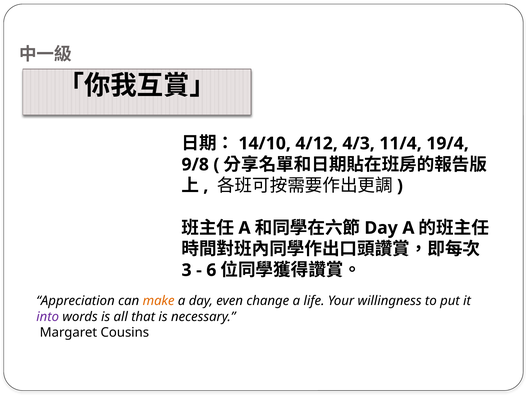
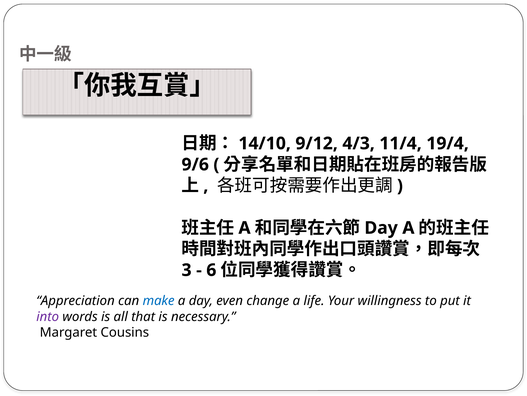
4/12: 4/12 -> 9/12 (317, 143)
9/8: 9/8 -> 9/6 (195, 164)
make colour: orange -> blue (159, 300)
